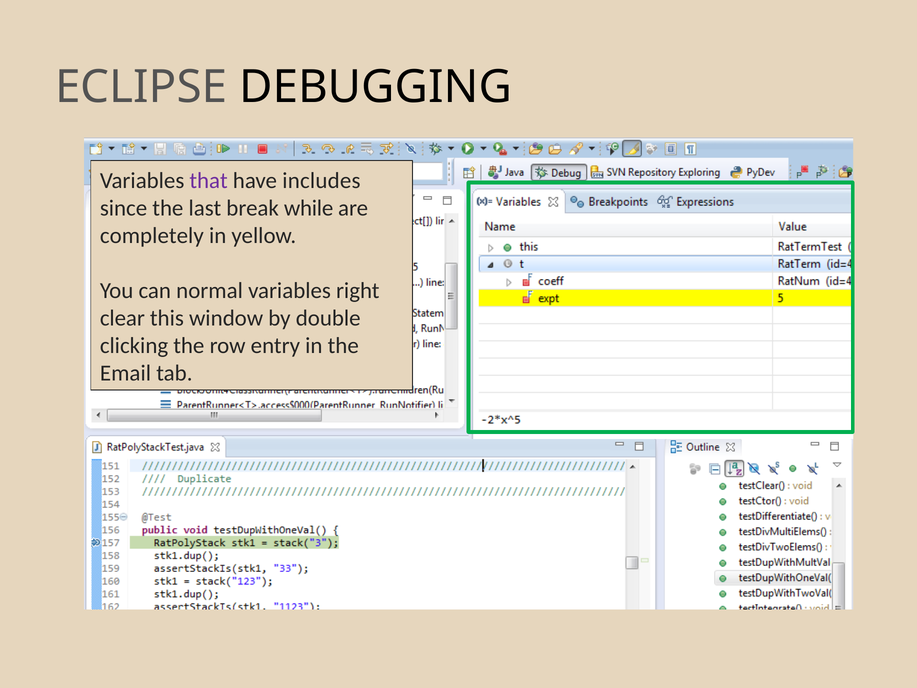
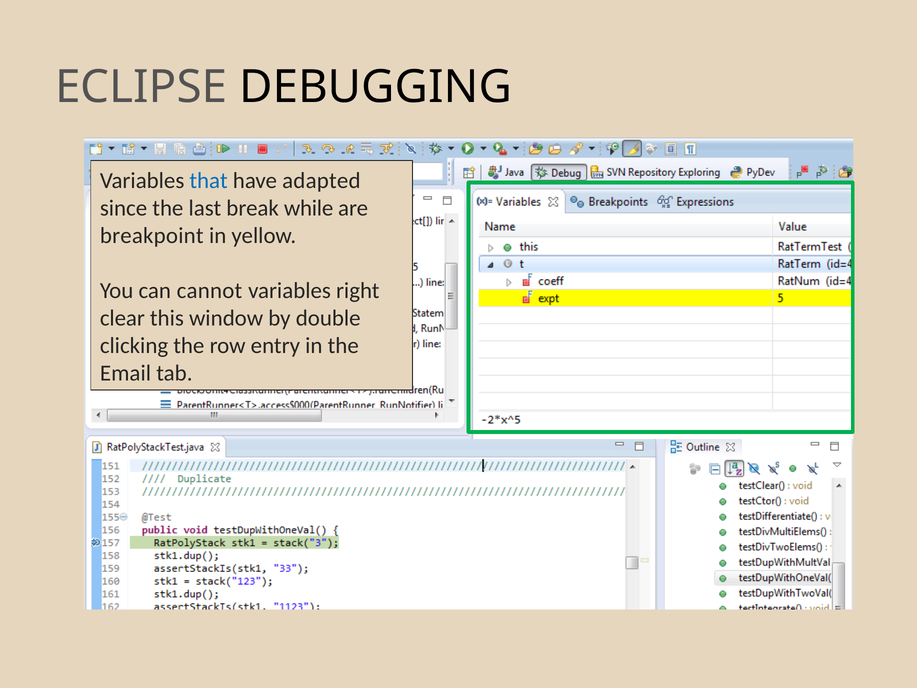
that colour: purple -> blue (209, 180)
includes: includes -> adapted (321, 180)
completely: completely -> breakpoint (152, 235)
normal: normal -> cannot (209, 290)
